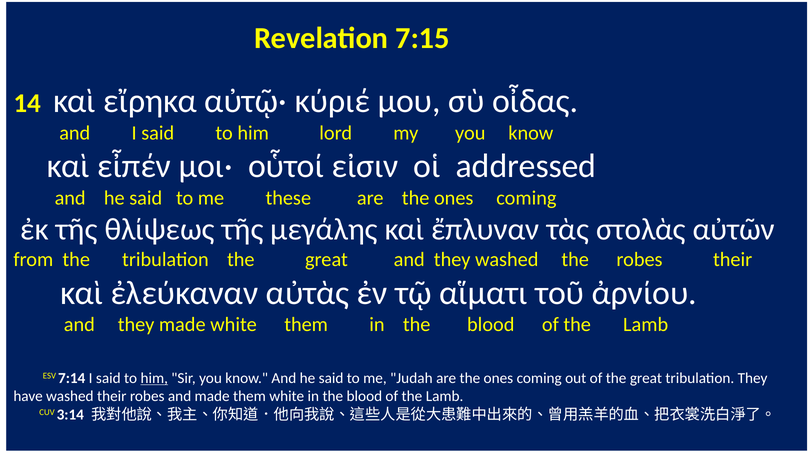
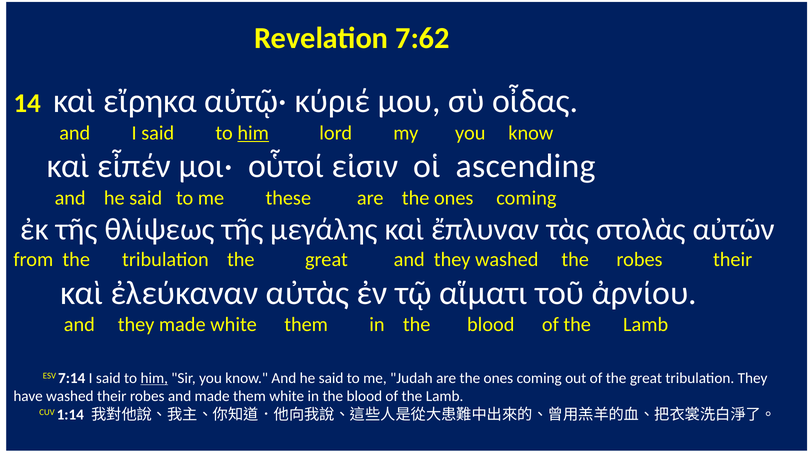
7:15: 7:15 -> 7:62 (422, 38)
him underline: none -> present (253, 133)
addressed: addressed -> ascending (526, 166)
3:14: 3:14 -> 1:14 (70, 414)
